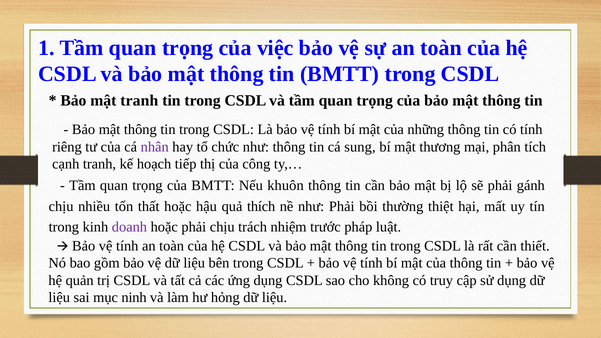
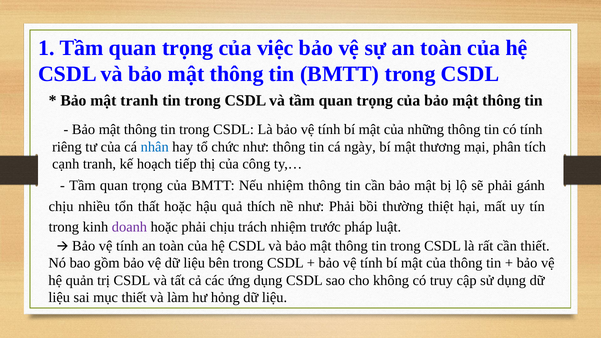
nhân colour: purple -> blue (155, 147)
sung: sung -> ngày (360, 147)
Nếu khuôn: khuôn -> nhiệm (286, 186)
mục ninh: ninh -> thiết (134, 298)
